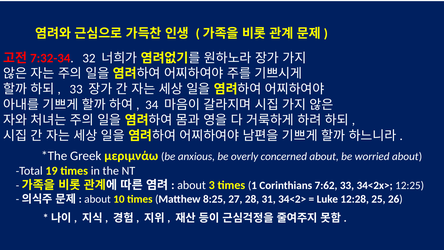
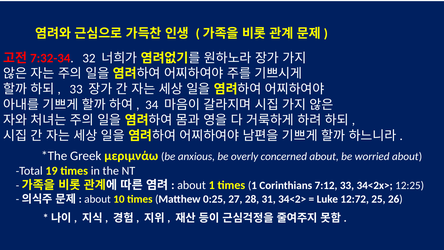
about 3: 3 -> 1 (212, 185)
7:62: 7:62 -> 7:12 (326, 185)
8:25: 8:25 -> 0:25 (214, 199)
12:28: 12:28 -> 12:72 (355, 199)
